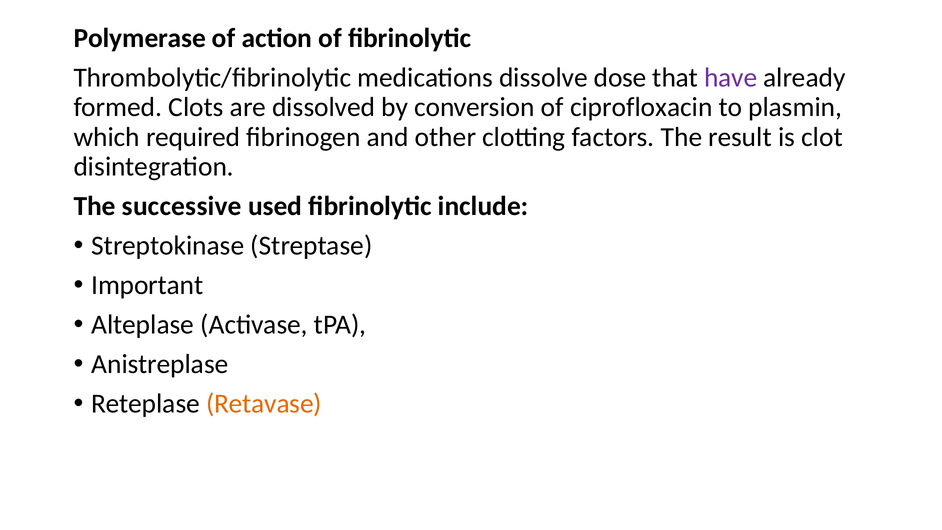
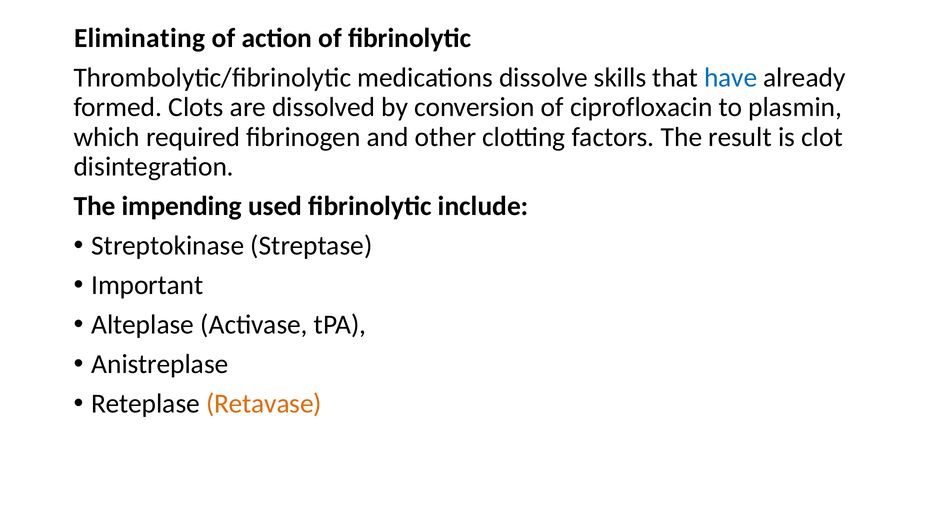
Polymerase: Polymerase -> Eliminating (140, 38)
dose: dose -> skills (620, 78)
have colour: purple -> blue (731, 78)
successive: successive -> impending (182, 206)
